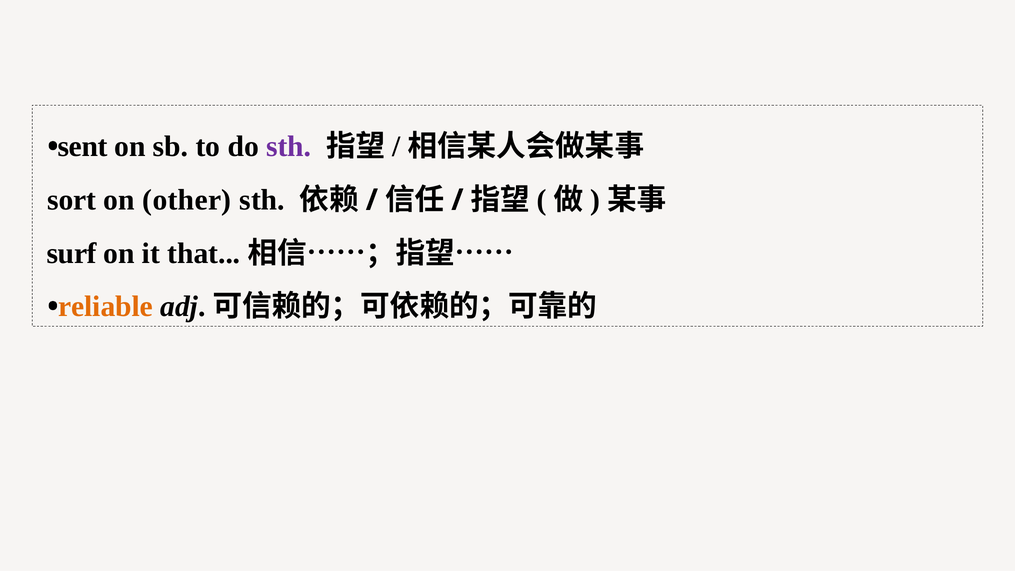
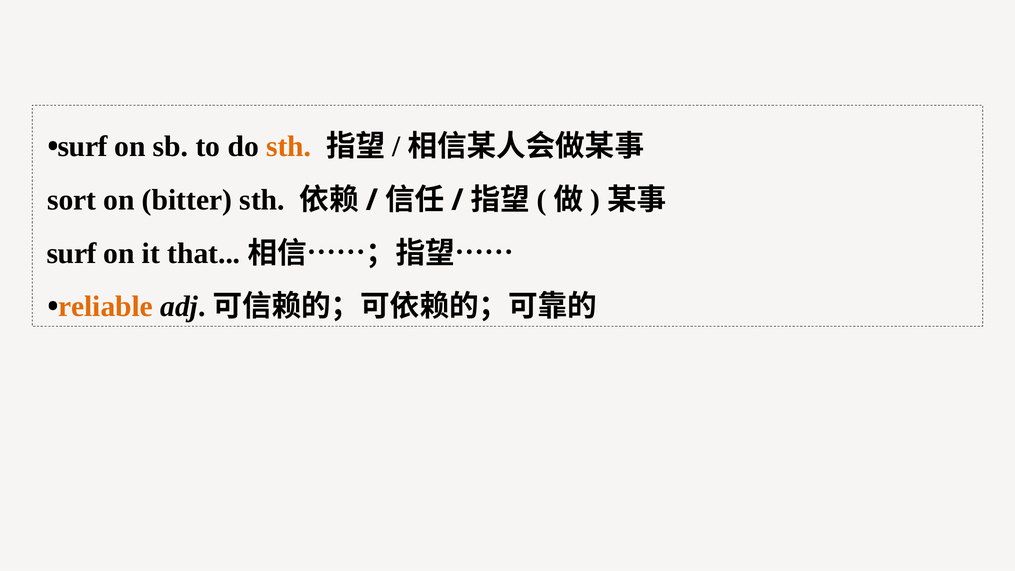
sent: sent -> surf (83, 147)
sth colour: purple -> orange (289, 147)
other: other -> bitter (187, 200)
